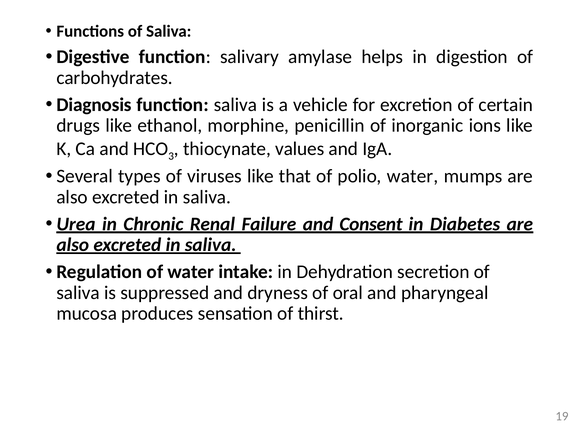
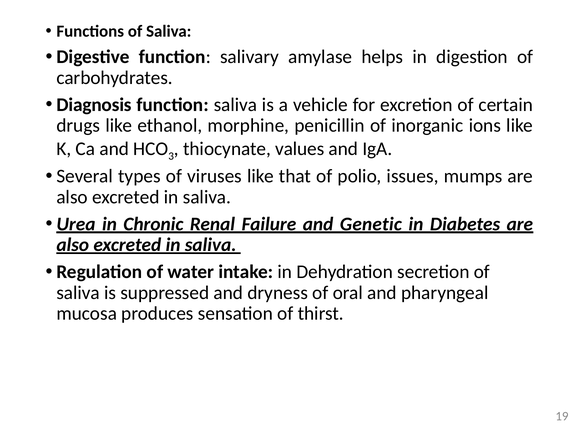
polio water: water -> issues (413, 176)
Consent: Consent -> Genetic (371, 224)
